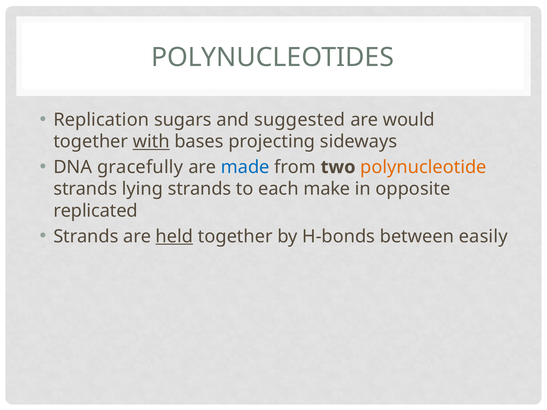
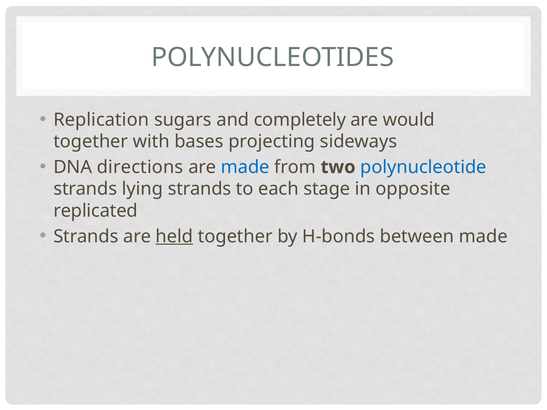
suggested: suggested -> completely (300, 120)
with underline: present -> none (151, 142)
gracefully: gracefully -> directions (140, 167)
polynucleotide colour: orange -> blue (423, 167)
make: make -> stage (327, 189)
between easily: easily -> made (483, 236)
